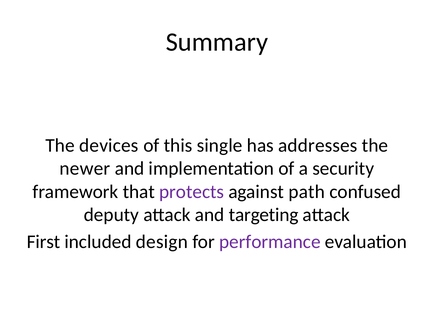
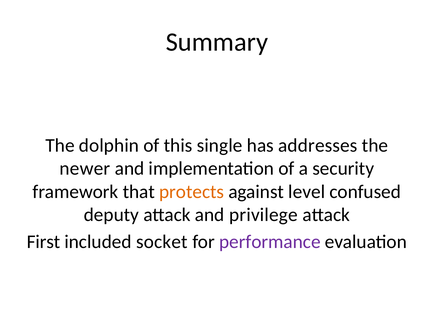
devices: devices -> dolphin (109, 145)
protects colour: purple -> orange (192, 191)
path: path -> level (307, 191)
targeting: targeting -> privilege (263, 215)
design: design -> socket (162, 242)
